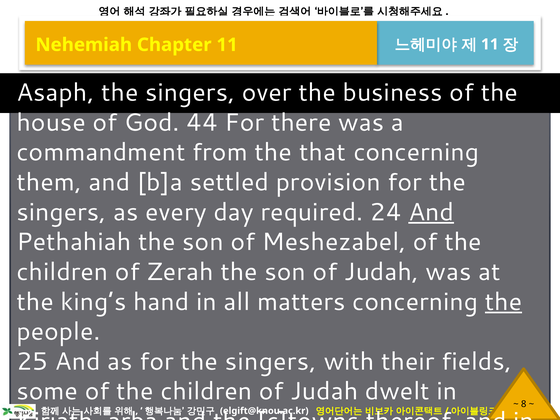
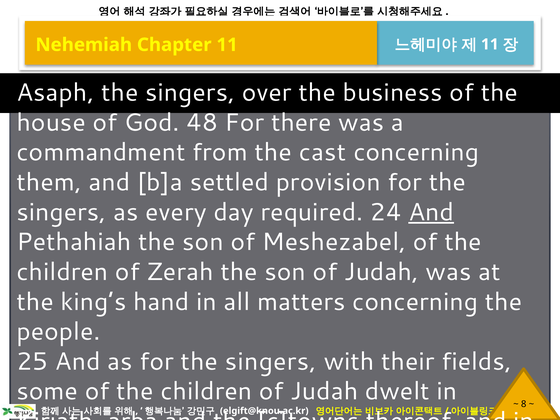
44: 44 -> 48 (202, 123)
that: that -> cast (323, 152)
the underline: present -> none (503, 302)
